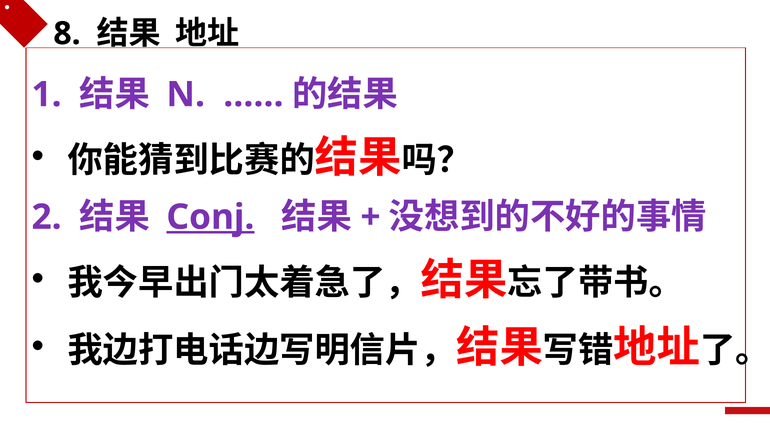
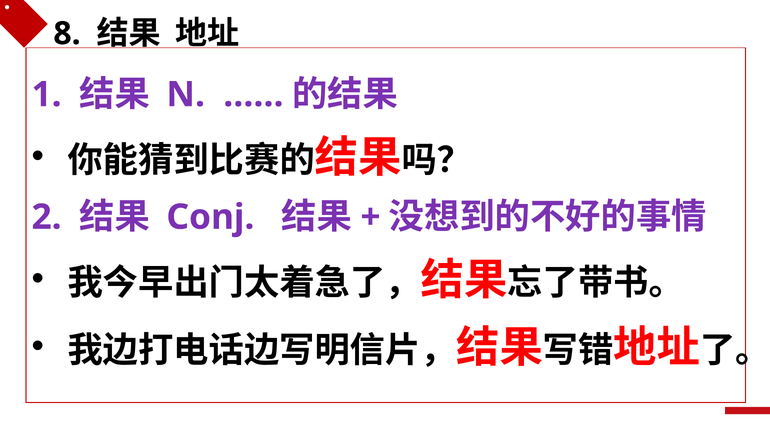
Conj underline: present -> none (210, 217)
